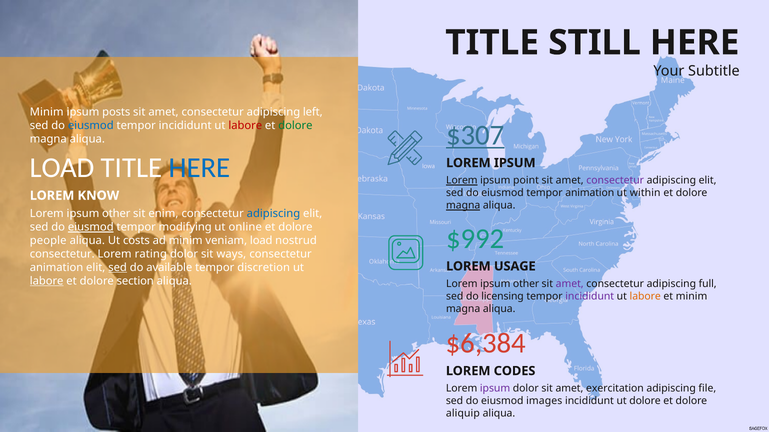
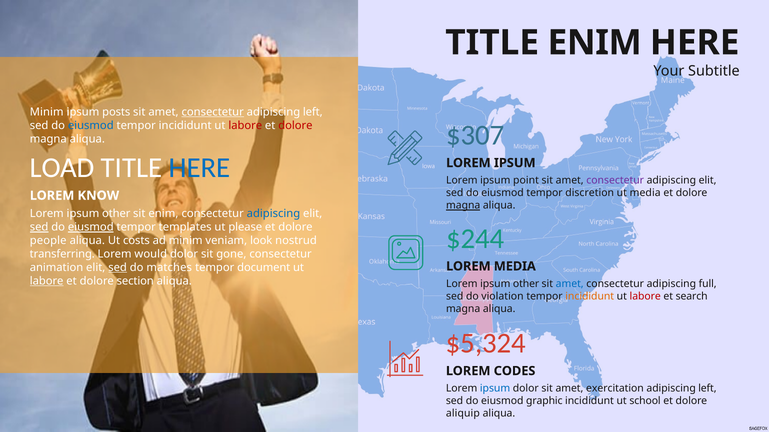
TITLE STILL: STILL -> ENIM (595, 43)
consectetur underline: none -> present (213, 112)
dolore colour: green -> red (295, 126)
$307 underline: present -> none (475, 135)
Lorem underline: present -> none (462, 181)
tempor animation: animation -> discretion (590, 193)
ut within: within -> media (645, 193)
sed underline: none -> present (39, 227)
modifying: modifying -> templates (185, 227)
online: online -> please (245, 227)
$992: $992 -> $244 (475, 239)
veniam load: load -> look (261, 241)
consectetur: consectetur -> transferring (62, 254)
rating: rating -> would (151, 254)
ways: ways -> gone (231, 254)
LOREM USAGE: USAGE -> MEDIA (515, 267)
available: available -> matches (169, 268)
discretion: discretion -> document (264, 268)
amet colour: purple -> blue (570, 284)
licensing: licensing -> violation (502, 297)
incididunt colour: purple -> orange (590, 297)
labore colour: orange -> red (645, 297)
et minim: minim -> search (692, 297)
$6,384: $6,384 -> $5,324 (486, 344)
ipsum colour: purple -> blue (495, 389)
file: file -> left (707, 389)
images: images -> graphic (544, 402)
ut dolore: dolore -> school (645, 402)
